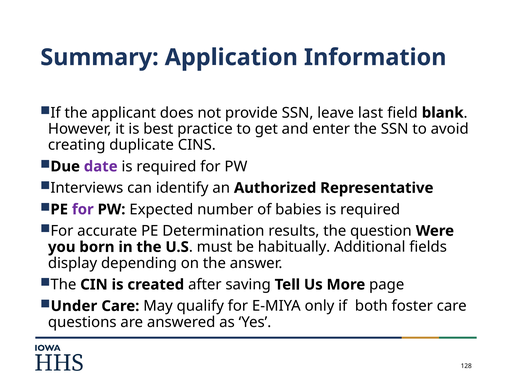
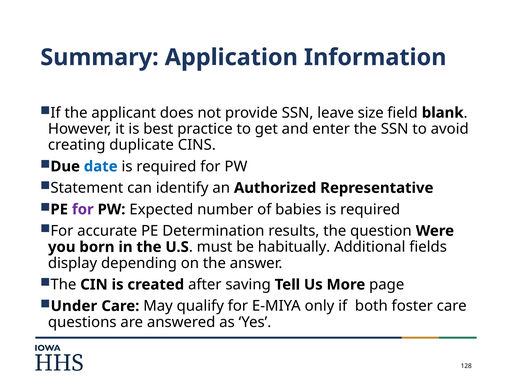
last: last -> size (371, 113)
date colour: purple -> blue (101, 166)
Interviews: Interviews -> Statement (87, 188)
